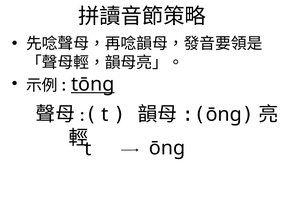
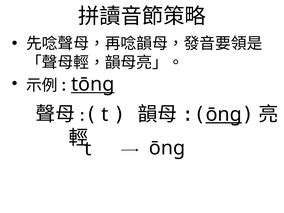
ōng underline: none -> present (224, 114)
